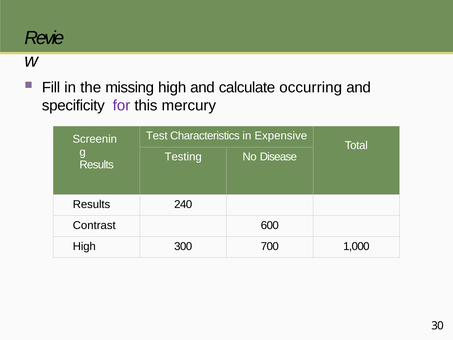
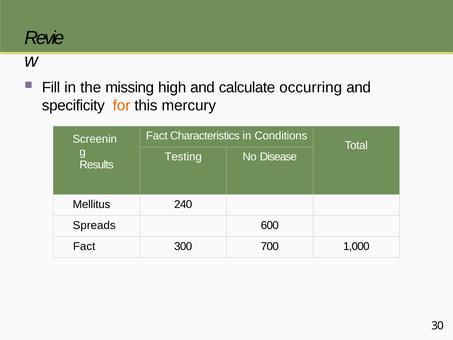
for colour: purple -> orange (122, 106)
Test: Test -> Fact (157, 136)
Expensive: Expensive -> Conditions (281, 136)
Results: Results -> Mellitus (92, 204)
Contrast: Contrast -> Spreads (94, 225)
High: High -> Fact (84, 246)
